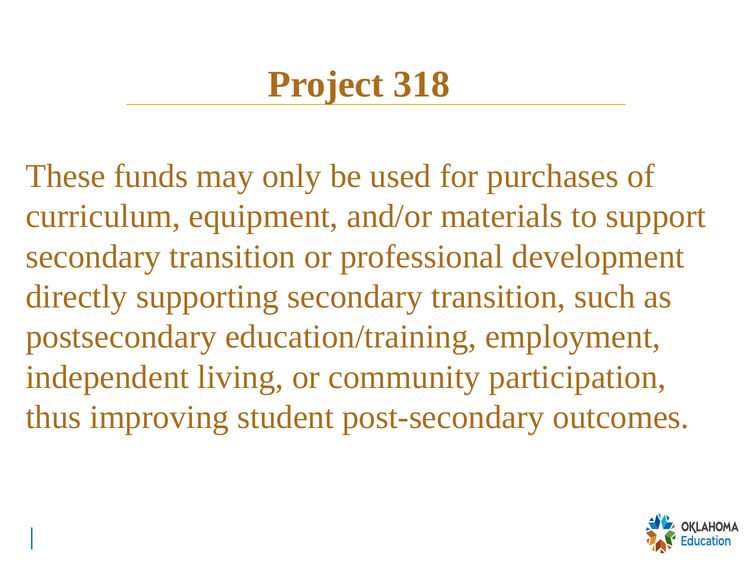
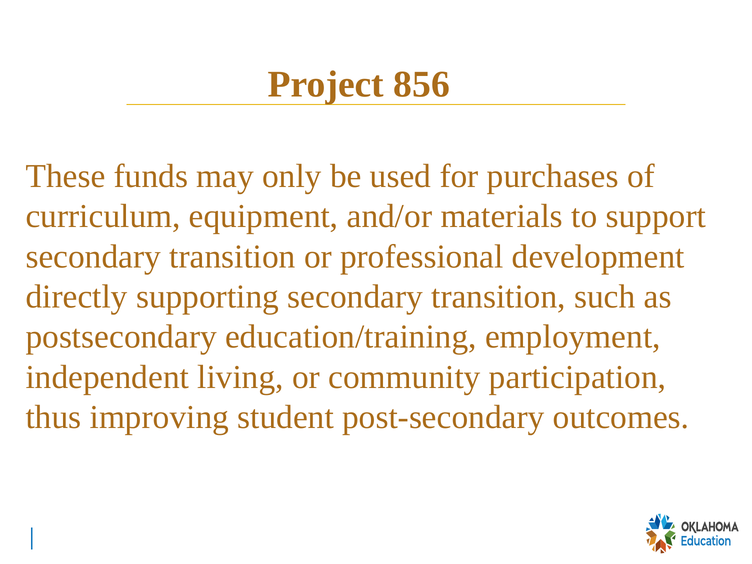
318: 318 -> 856 (422, 84)
